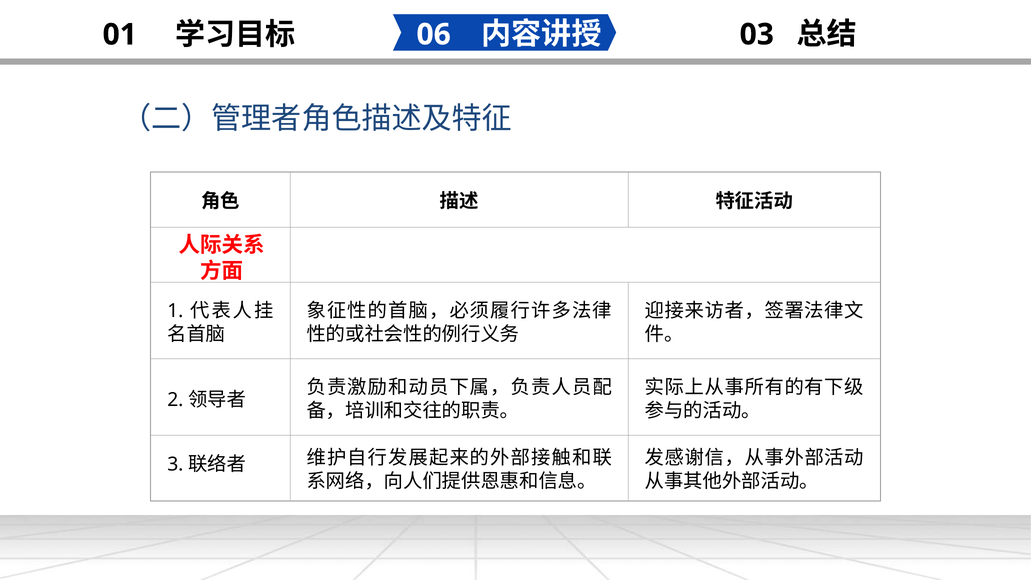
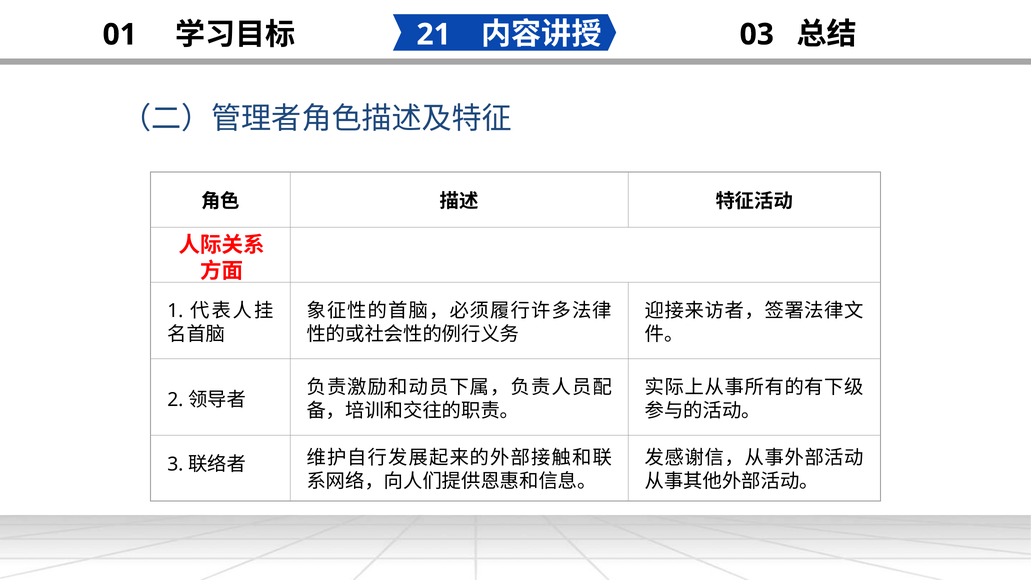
06: 06 -> 21 (434, 35)
